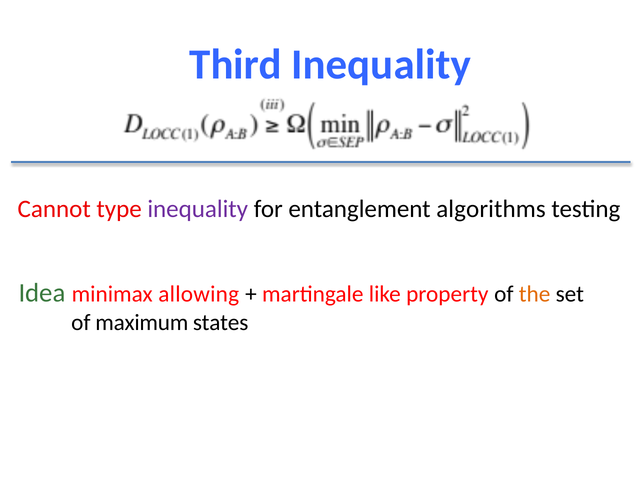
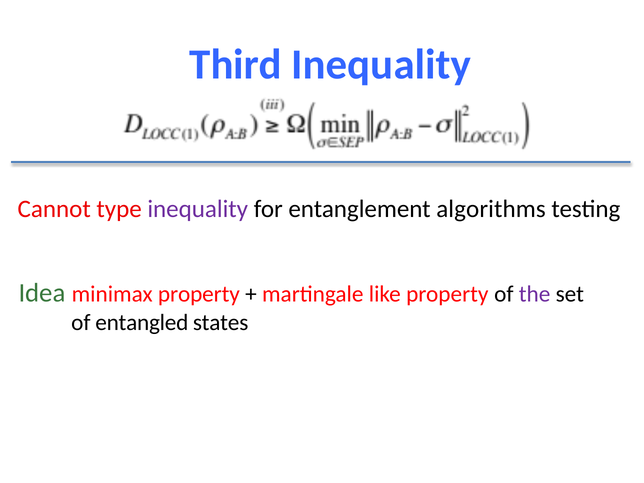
minimax allowing: allowing -> property (199, 294)
the colour: orange -> purple (535, 294)
maximum: maximum -> entangled (142, 323)
